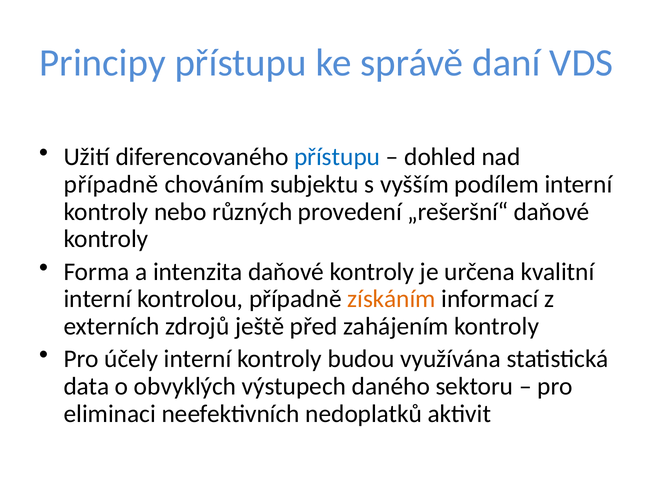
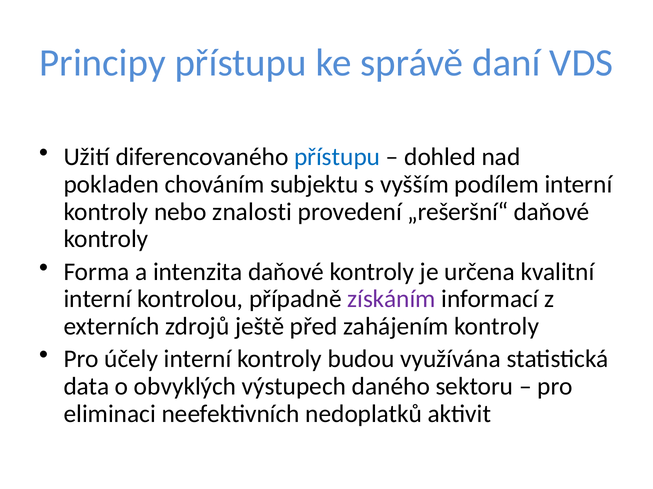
případně: případně -> pokladen (111, 185)
různých: různých -> znalosti (252, 212)
získáním colour: orange -> purple (392, 300)
